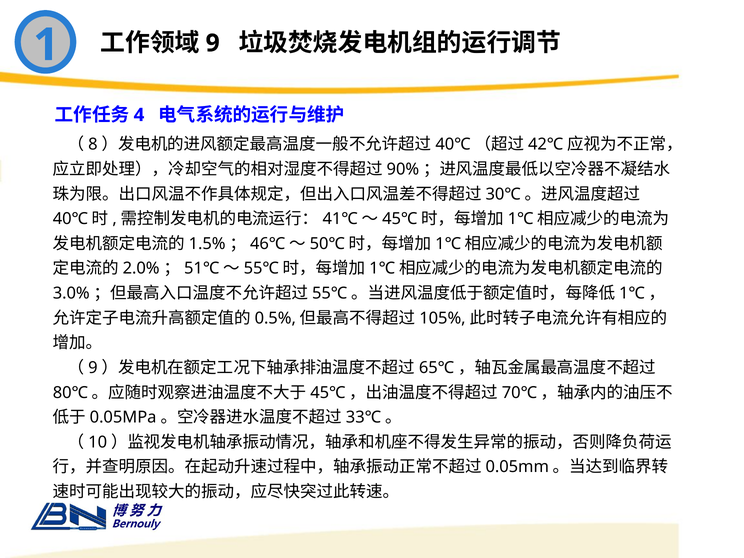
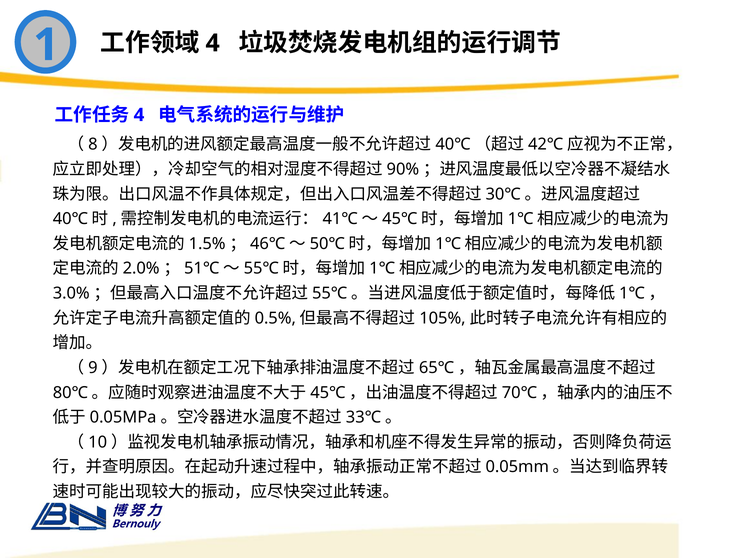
9: 9 -> 4 (213, 43)
